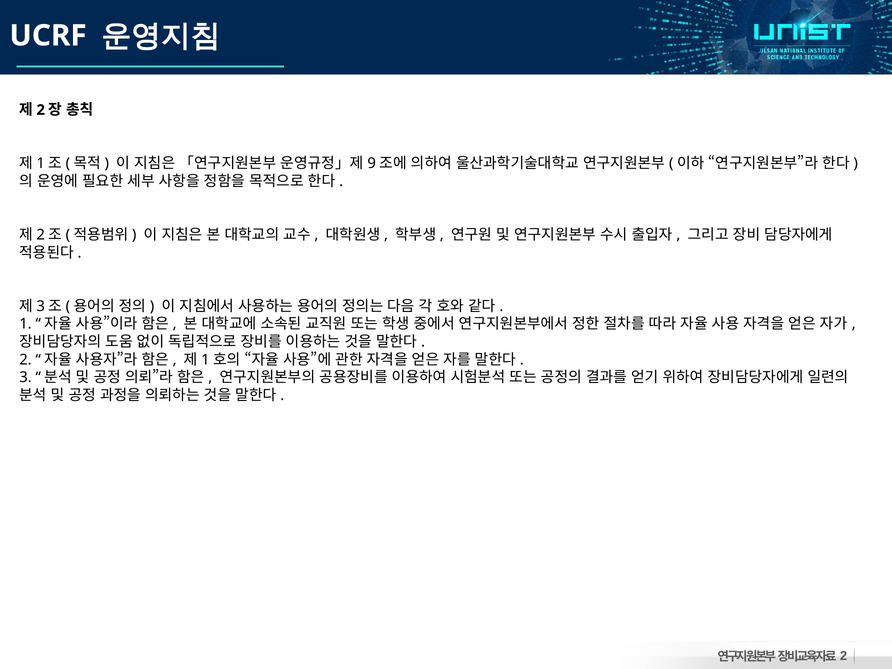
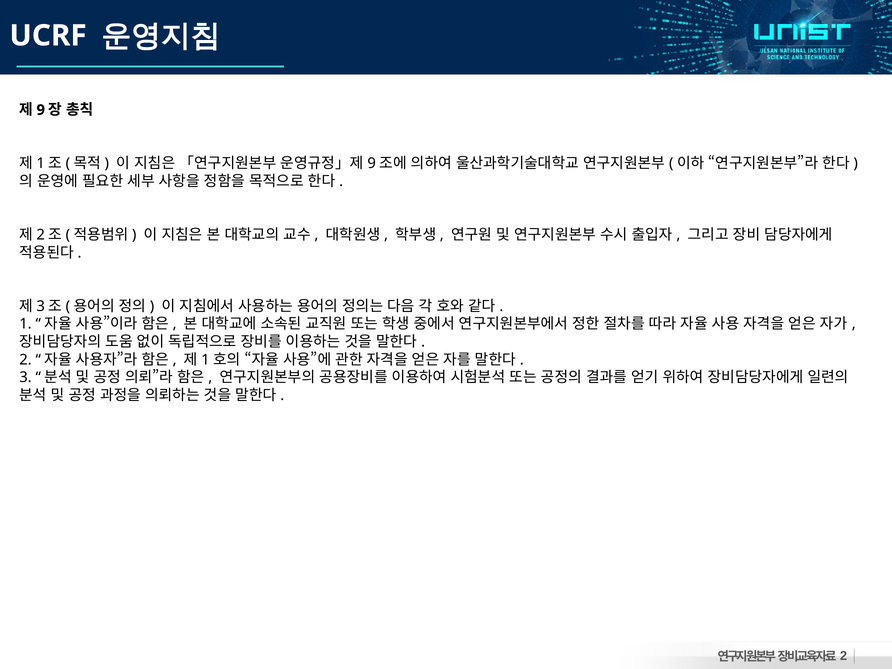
2: 2 -> 9 (41, 110)
